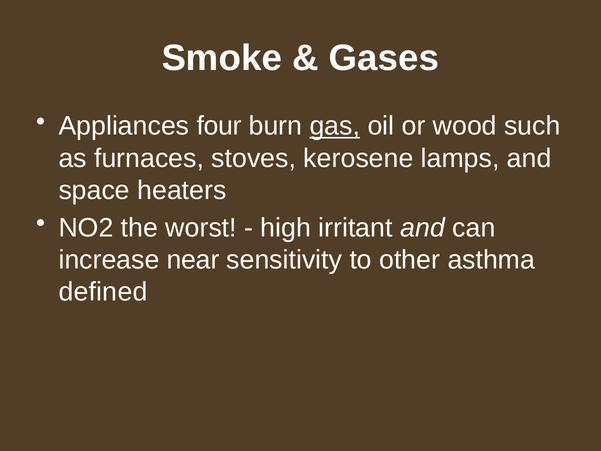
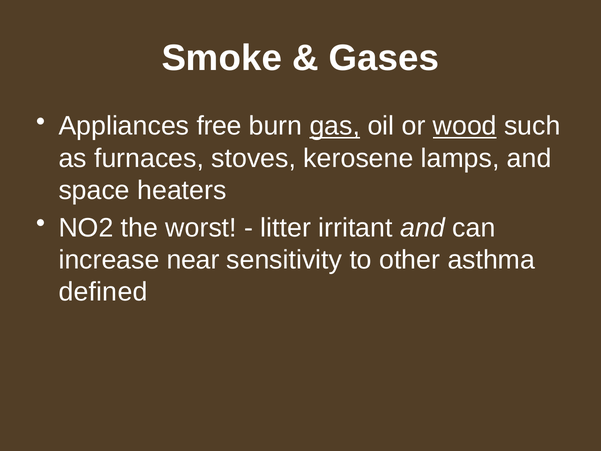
four: four -> free (219, 126)
wood underline: none -> present (465, 126)
high: high -> litter (286, 228)
